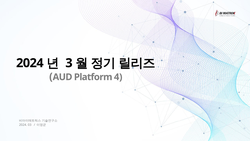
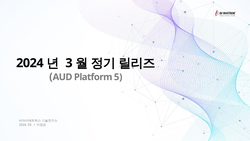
4: 4 -> 5 (118, 77)
